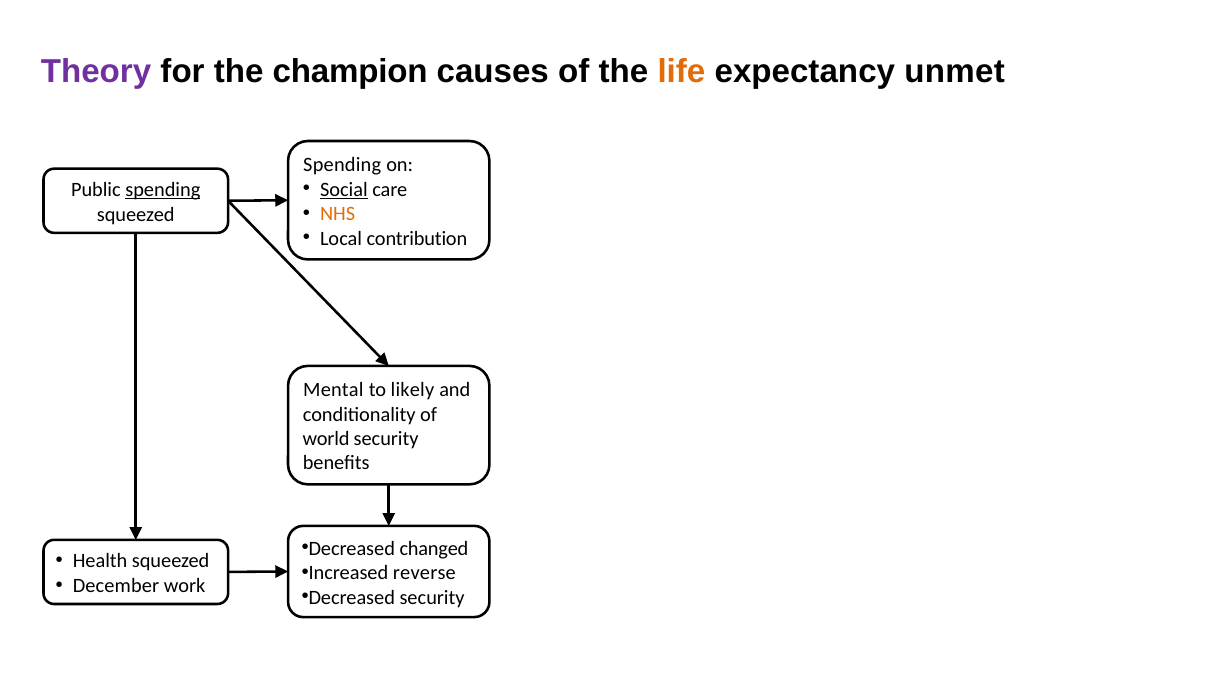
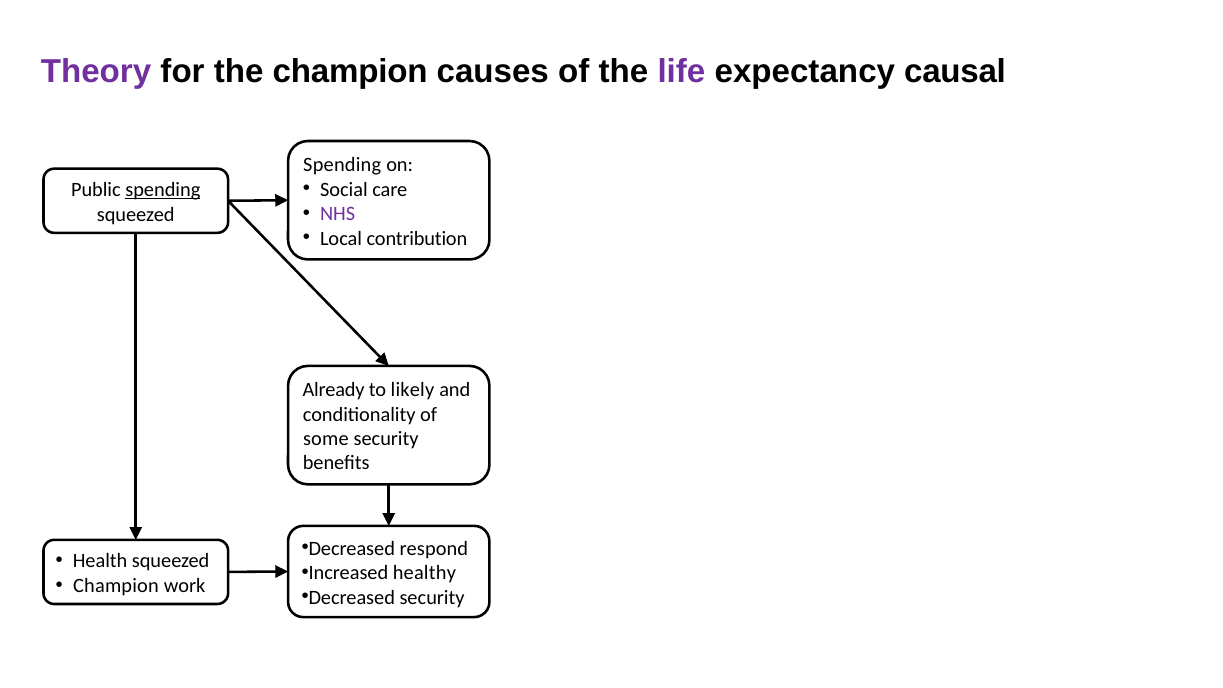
life colour: orange -> purple (681, 72)
unmet: unmet -> causal (955, 72)
Social underline: present -> none (344, 189)
NHS colour: orange -> purple (338, 214)
Mental: Mental -> Already (334, 390)
world: world -> some (326, 439)
changed: changed -> respond (434, 548)
reverse: reverse -> healthy (424, 573)
December: December -> Champion (116, 585)
